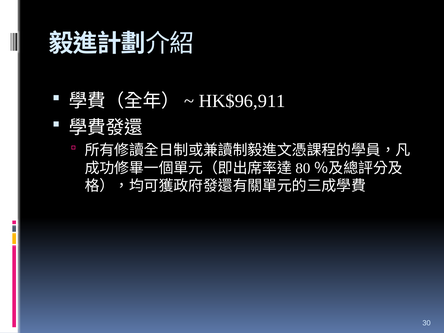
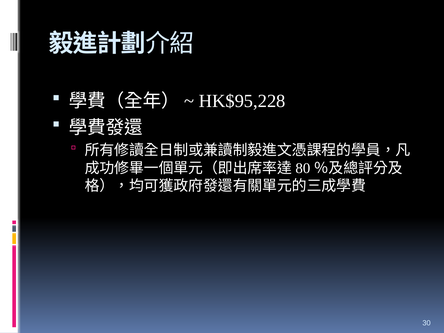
HK$96,911: HK$96,911 -> HK$95,228 (242, 101)
